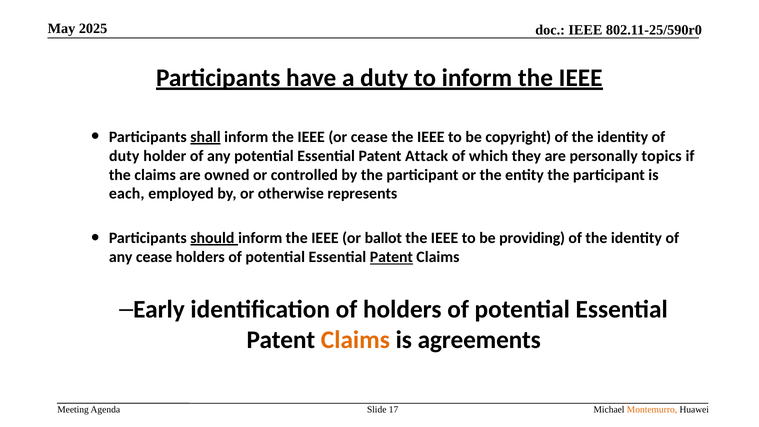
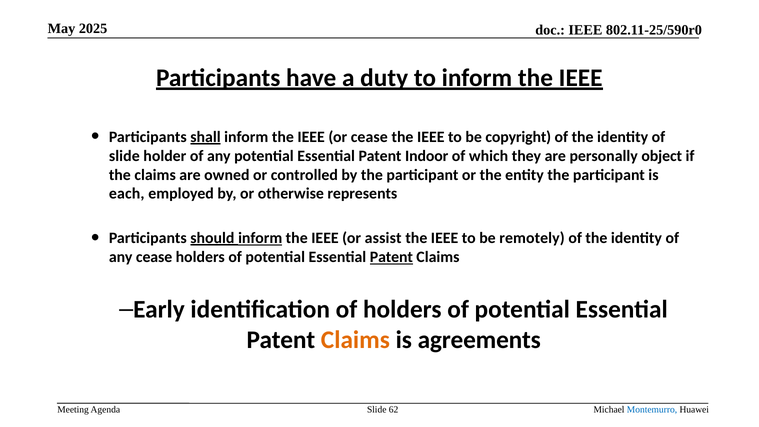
duty: duty -> slide (124, 156)
Attack: Attack -> Indoor (427, 156)
topics: topics -> object (662, 156)
inform underline: none -> present (260, 238)
ballot: ballot -> assist (383, 238)
providing: providing -> remotely (532, 238)
17: 17 -> 62 (394, 409)
Montemurro colour: orange -> blue (652, 409)
